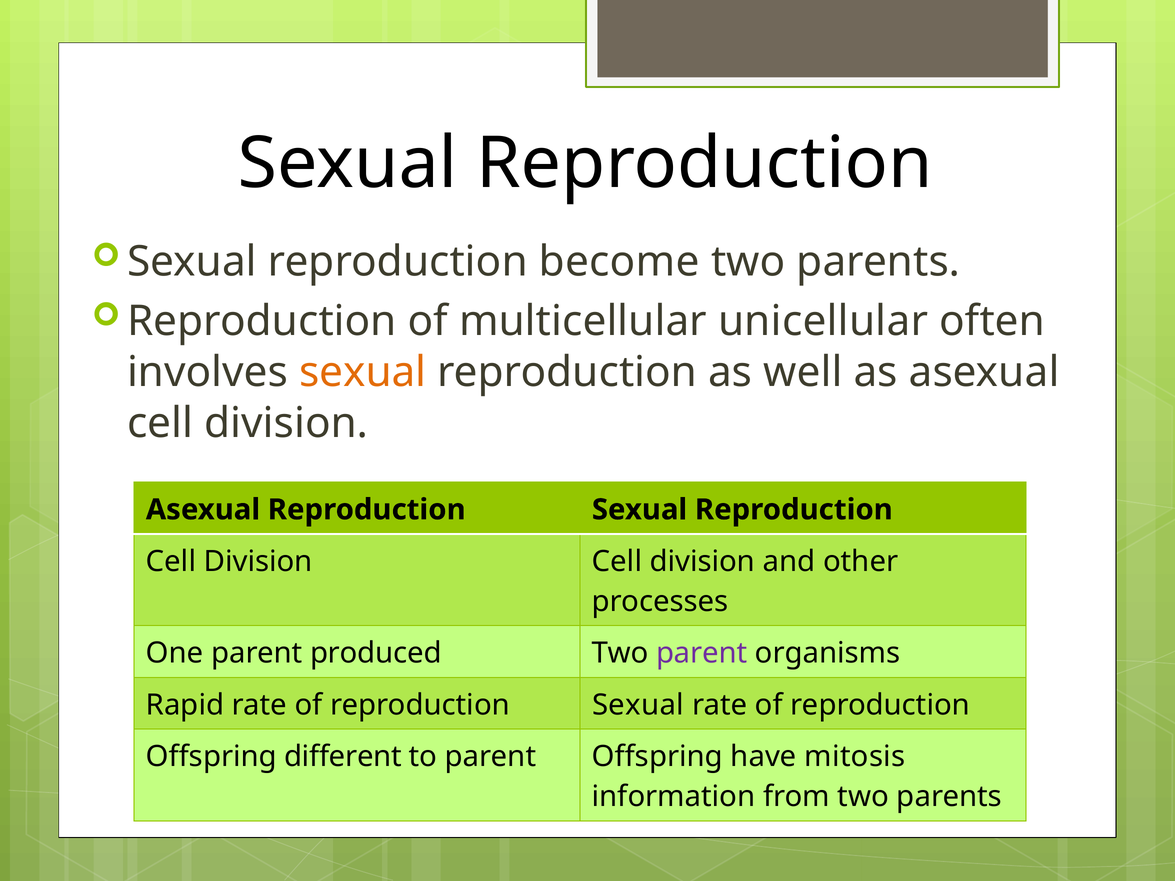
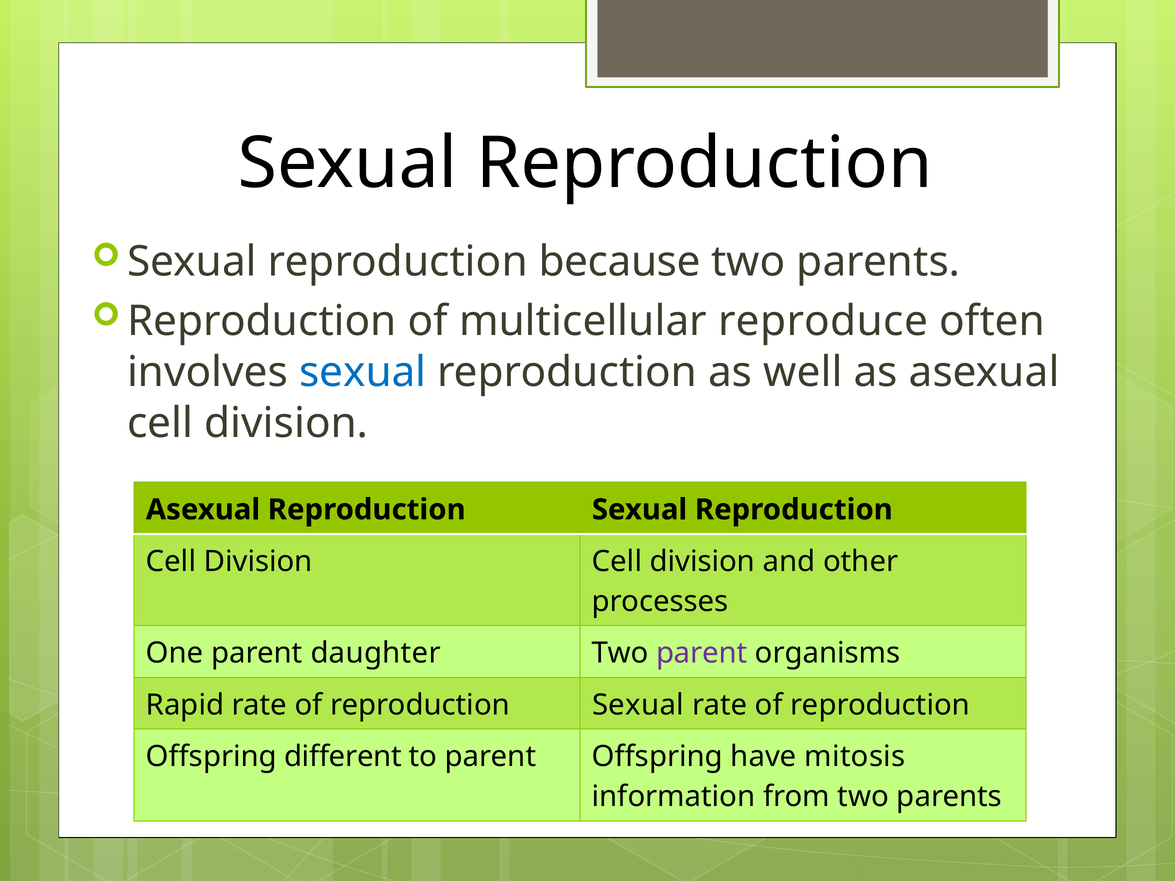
become: become -> because (620, 262)
unicellular: unicellular -> reproduce (823, 321)
sexual colour: orange -> blue (363, 372)
produced: produced -> daughter (376, 653)
